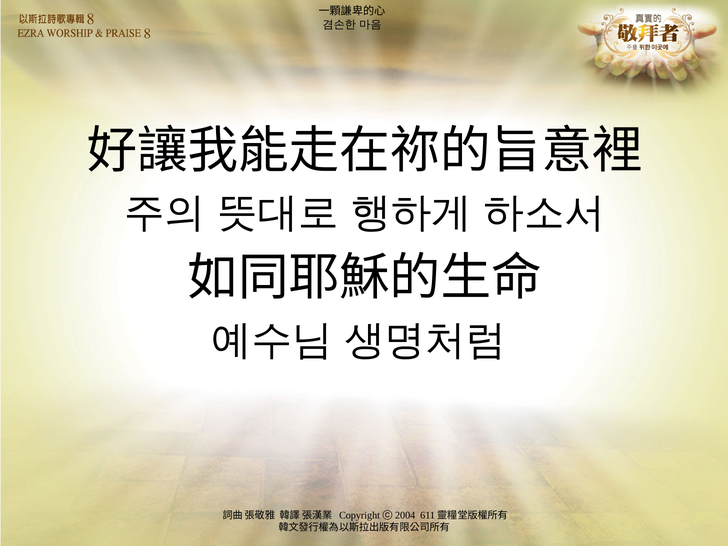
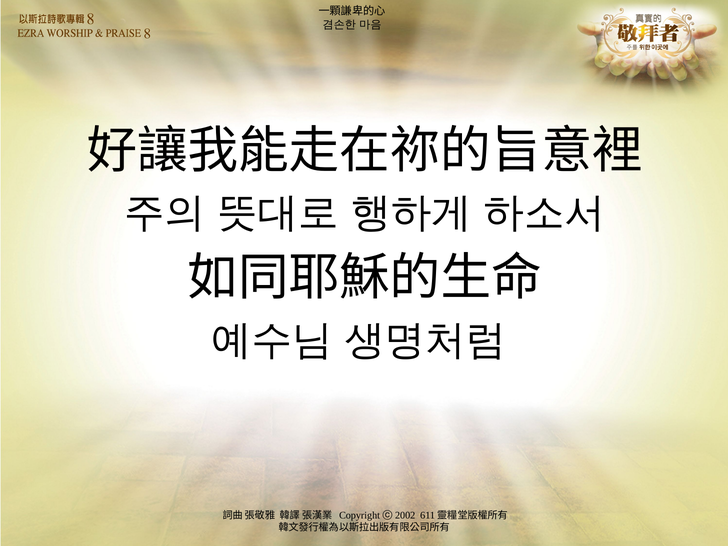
2004: 2004 -> 2002 (405, 515)
